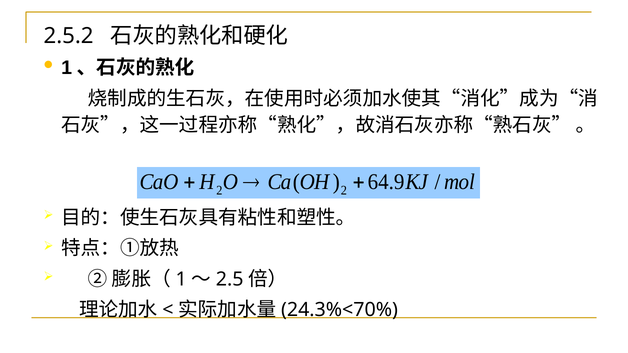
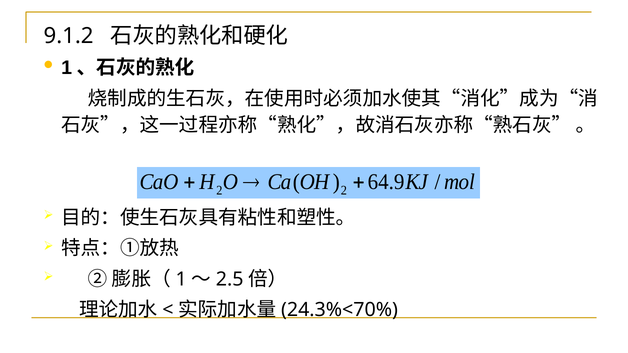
2.5.2: 2.5.2 -> 9.1.2 (69, 36)
